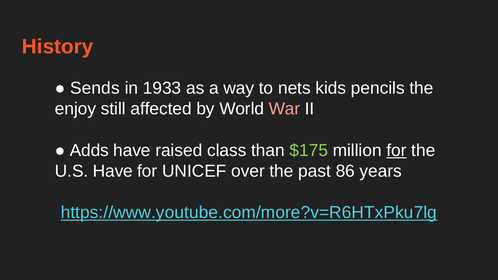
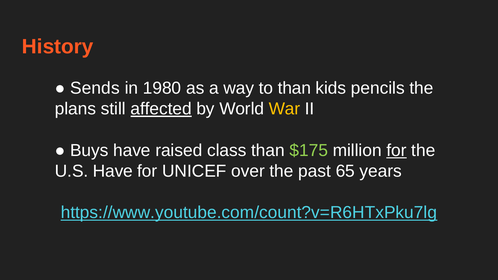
1933: 1933 -> 1980 (162, 88)
to nets: nets -> than (294, 88)
enjoy: enjoy -> plans (75, 109)
affected underline: none -> present (161, 109)
War colour: pink -> yellow (285, 109)
Adds: Adds -> Buys (89, 150)
86: 86 -> 65 (345, 171)
https://www.youtube.com/more?v=R6HTxPku7lg: https://www.youtube.com/more?v=R6HTxPku7lg -> https://www.youtube.com/count?v=R6HTxPku7lg (249, 213)
